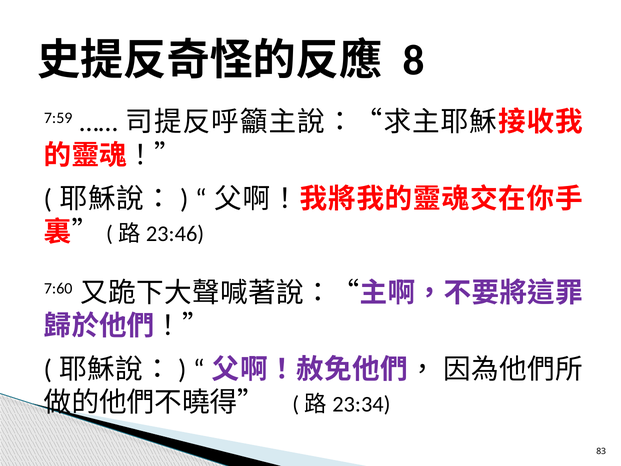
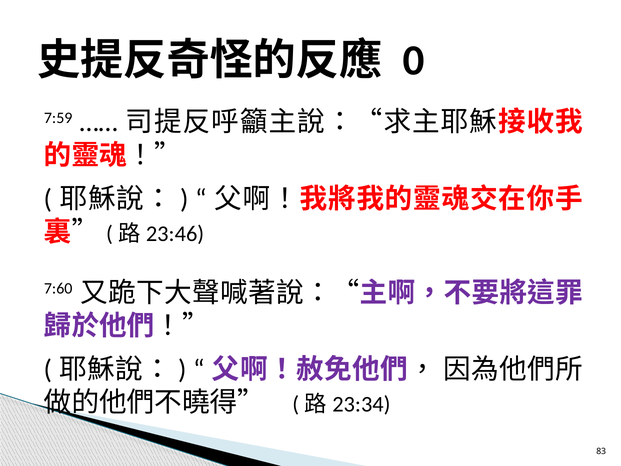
8: 8 -> 0 (413, 60)
